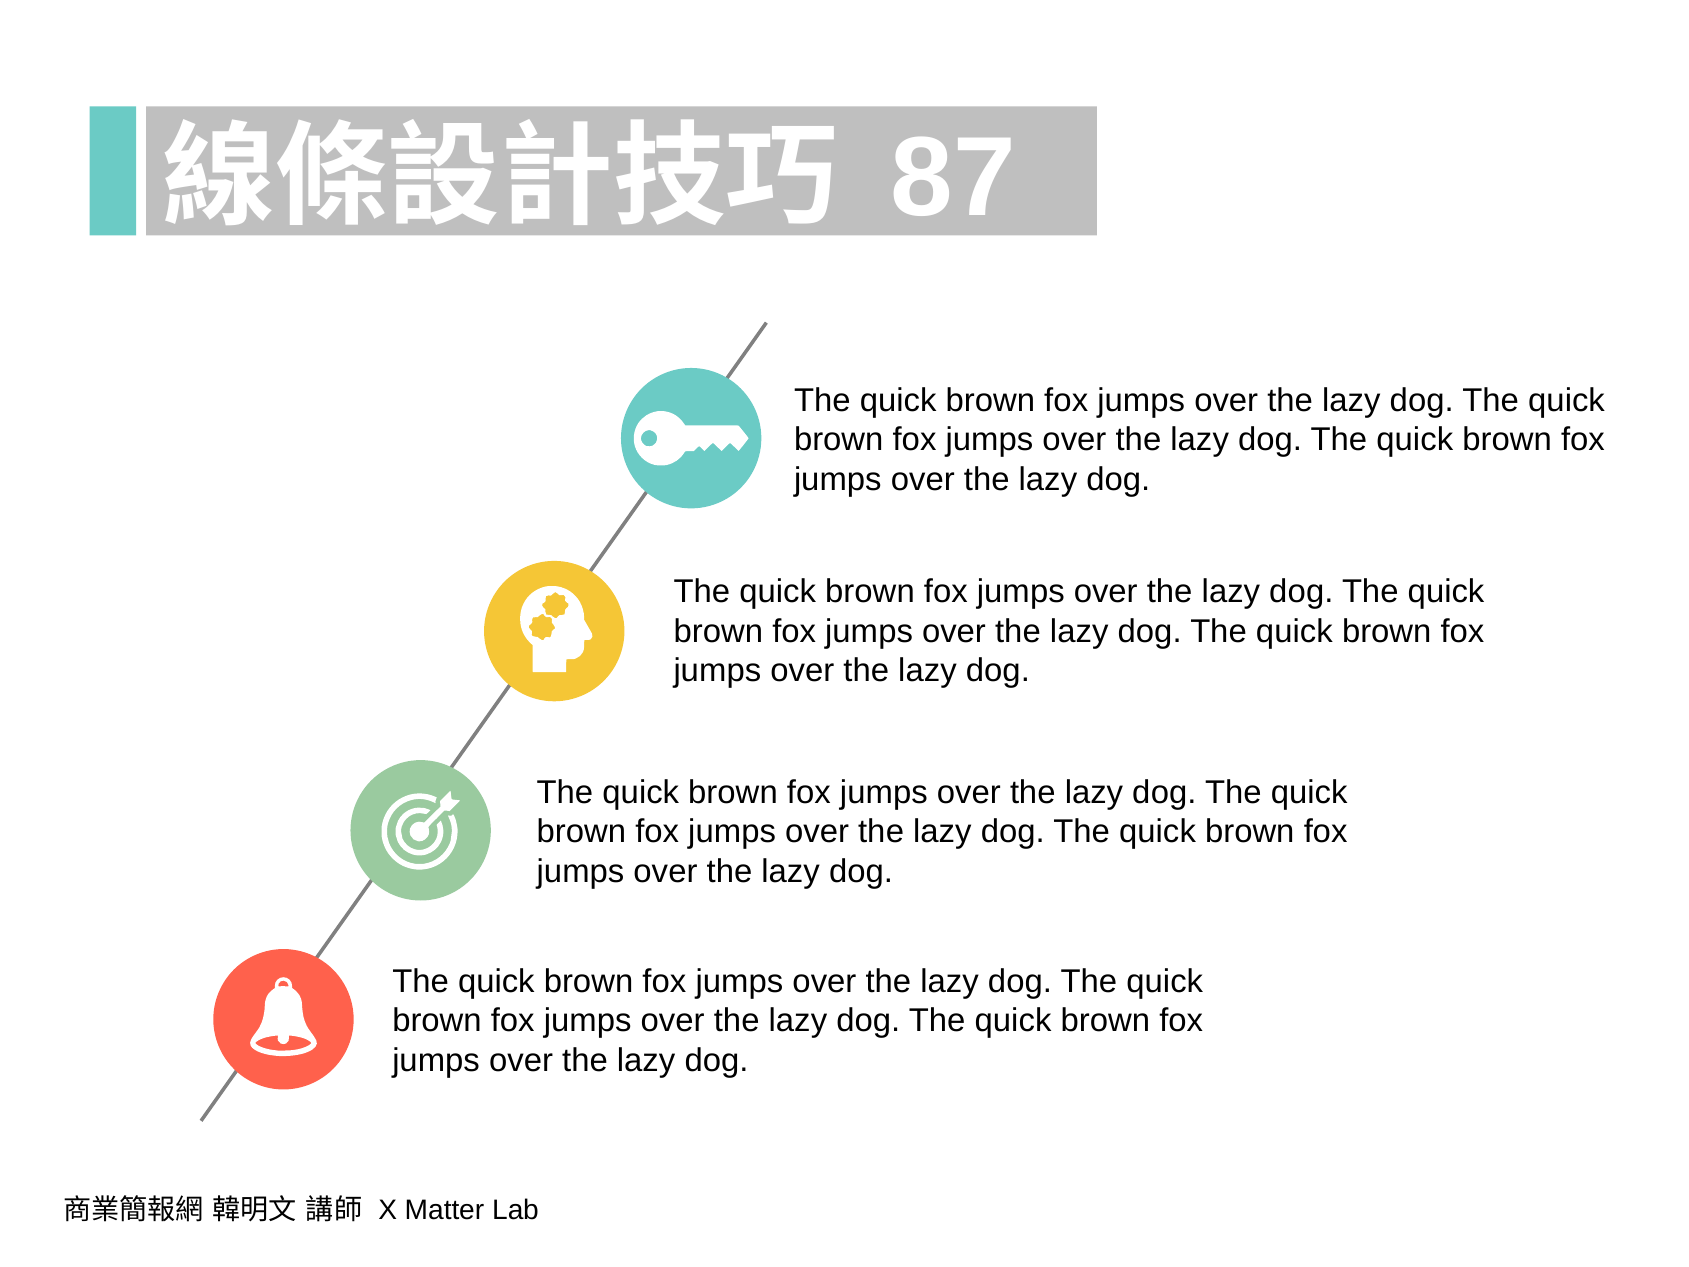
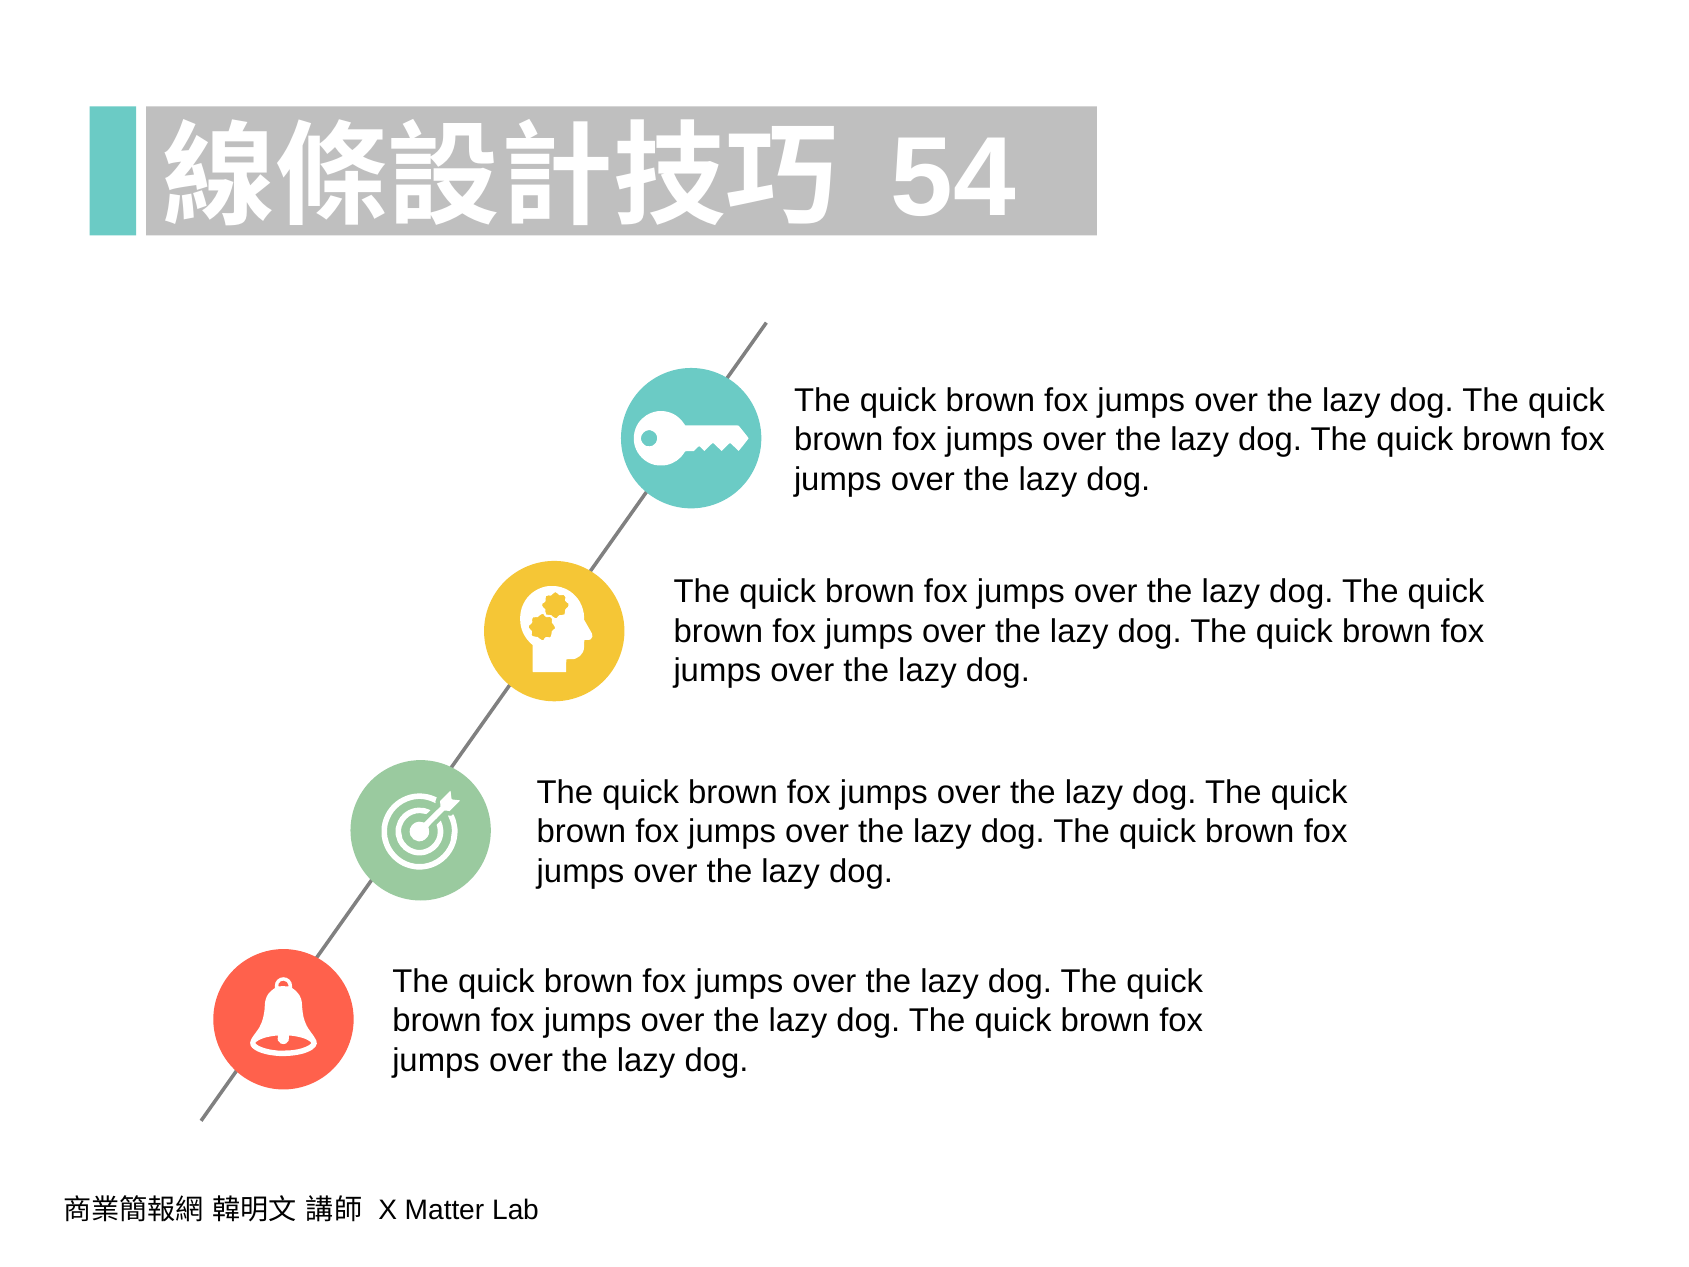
87: 87 -> 54 (953, 179)
